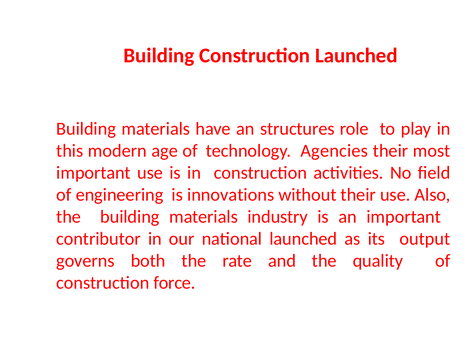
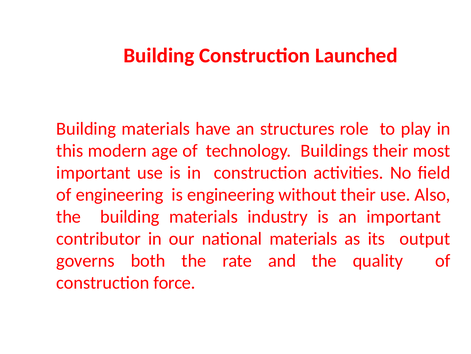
Agencies: Agencies -> Buildings (334, 150)
is innovations: innovations -> engineering (231, 194)
national launched: launched -> materials (303, 238)
